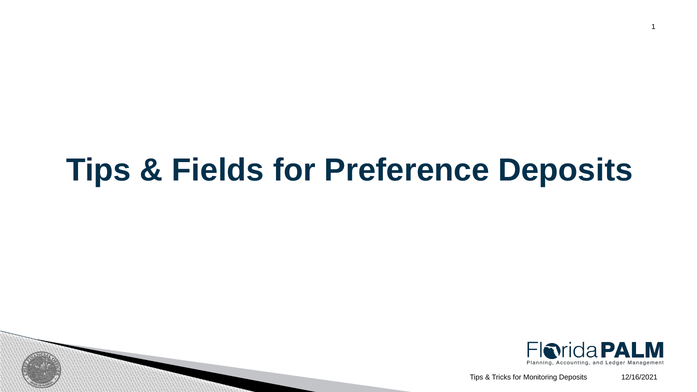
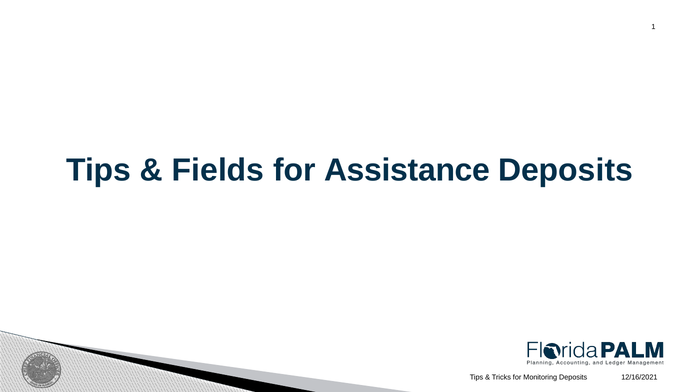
Preference: Preference -> Assistance (407, 170)
